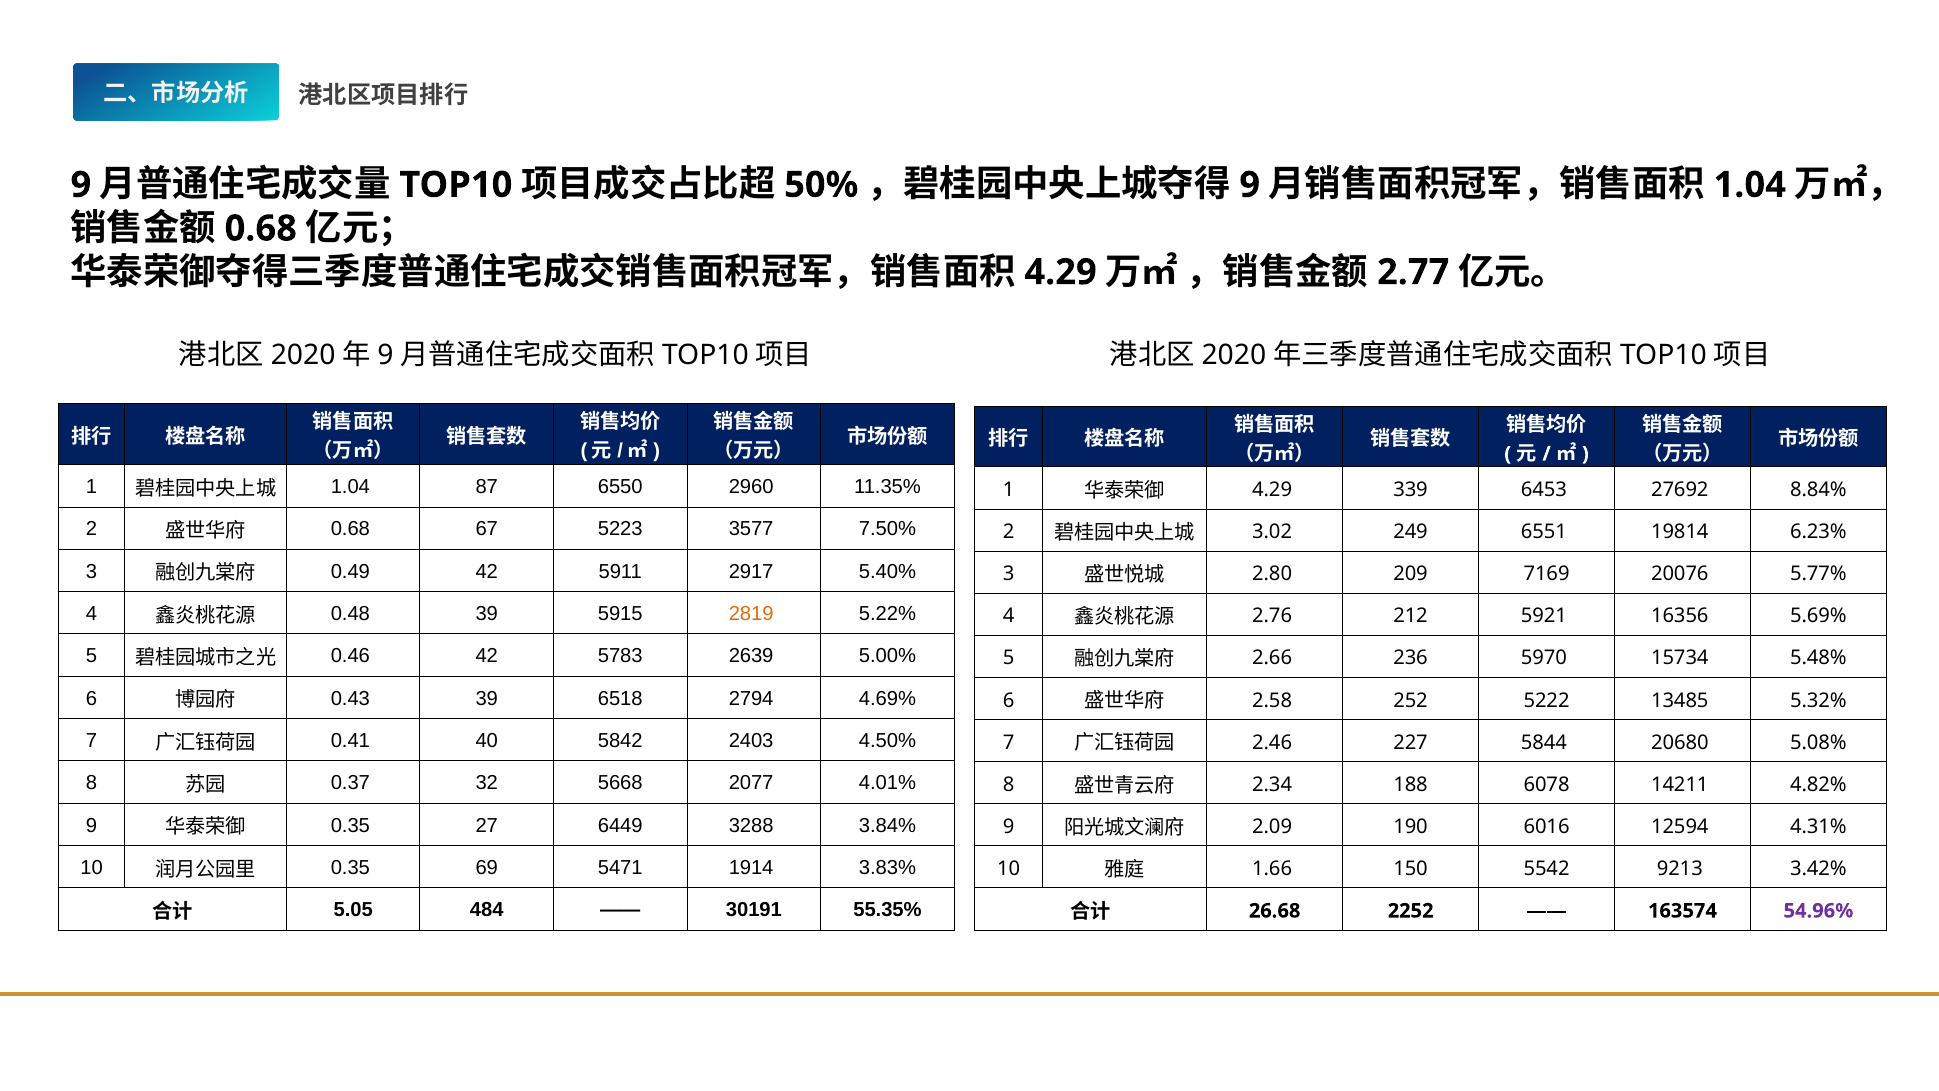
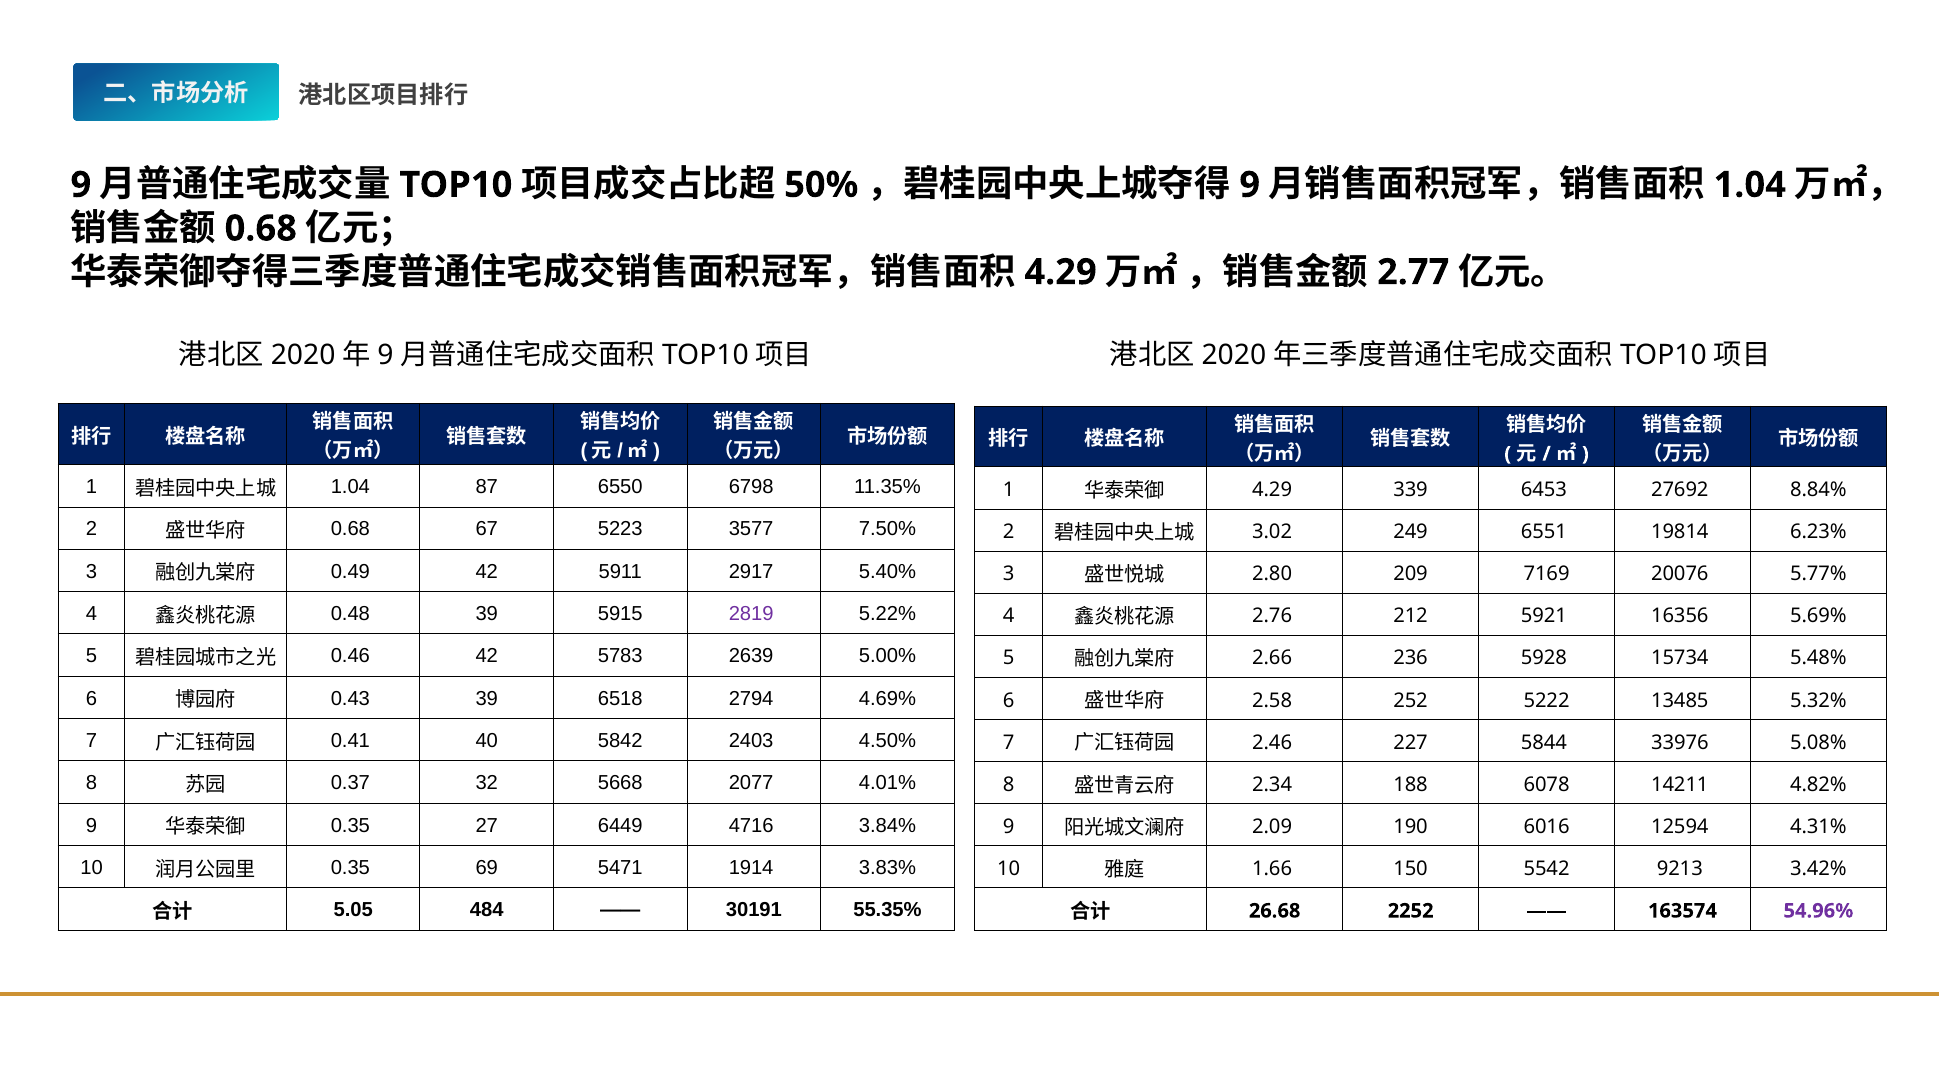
2960: 2960 -> 6798 (751, 487)
2819 colour: orange -> purple (751, 614)
5970: 5970 -> 5928 (1544, 658)
20680: 20680 -> 33976 (1680, 742)
3288: 3288 -> 4716 (751, 825)
